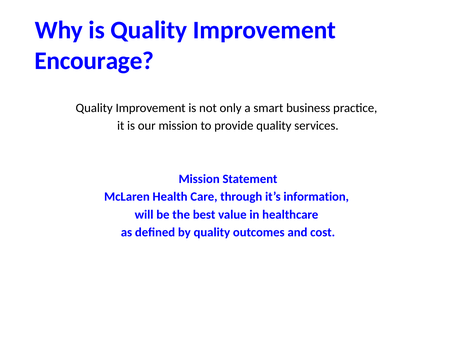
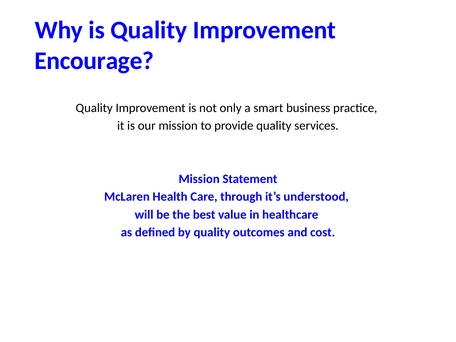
information: information -> understood (316, 197)
